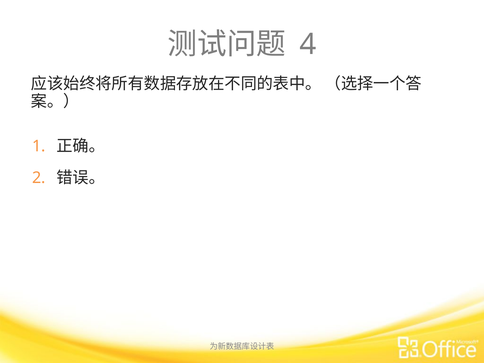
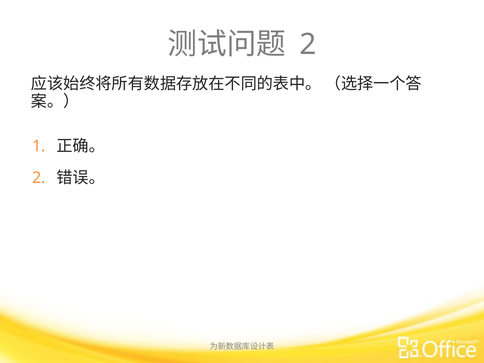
4: 4 -> 2 (308, 44)
